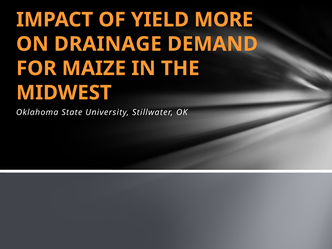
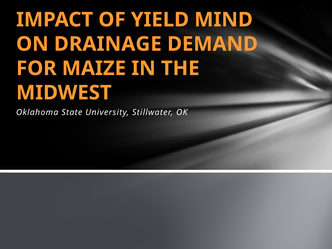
MORE: MORE -> MIND (224, 20)
